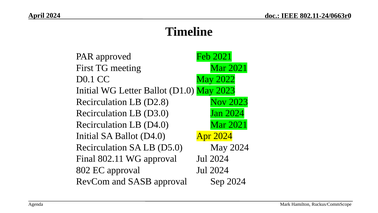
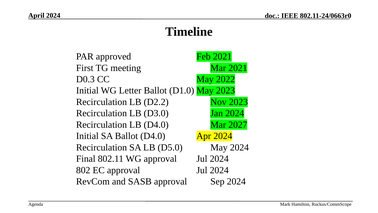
D0.1: D0.1 -> D0.3 (85, 79)
D2.8: D2.8 -> D2.2 (156, 102)
D4.0 Mar 2021: 2021 -> 2027 (238, 124)
